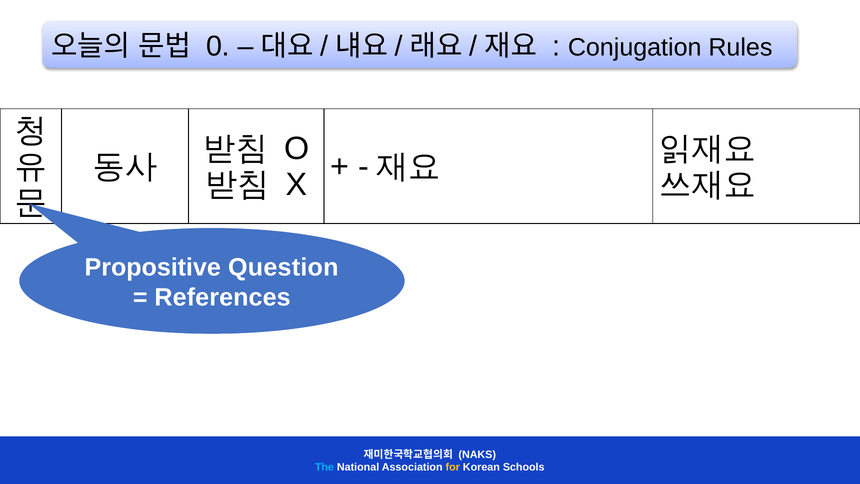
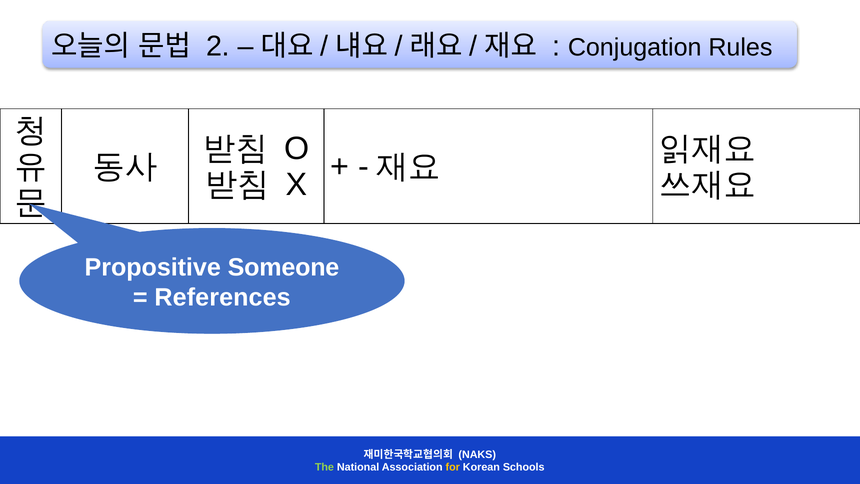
0: 0 -> 2 (218, 46)
Question: Question -> Someone (284, 267)
The colour: light blue -> light green (324, 467)
